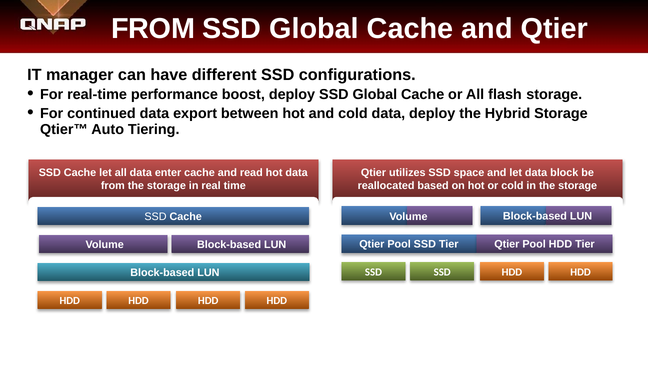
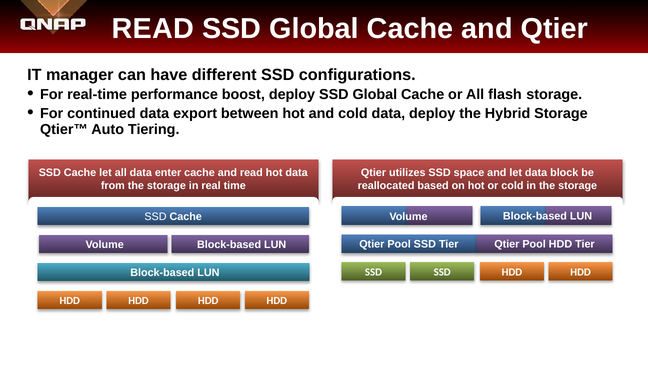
FROM: FROM -> READ (153, 29)
